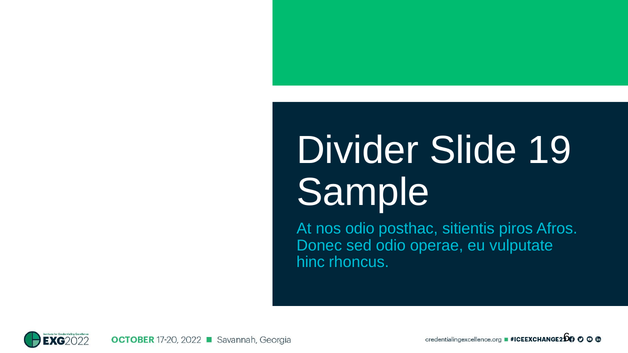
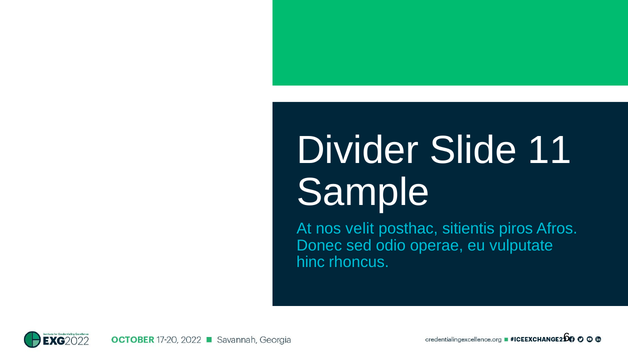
19: 19 -> 11 (550, 150)
nos odio: odio -> velit (360, 229)
